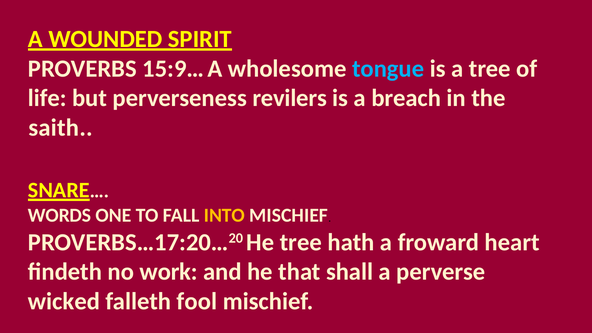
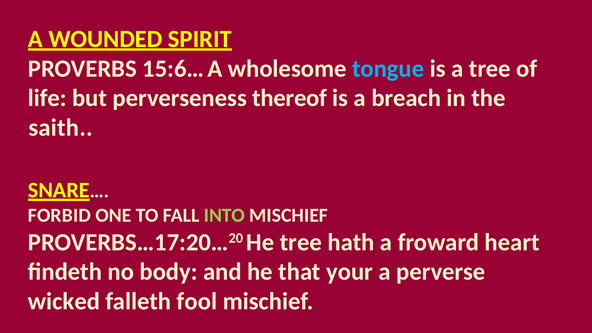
15:9…: 15:9… -> 15:6… (173, 69)
revilers: revilers -> thereof (290, 98)
WORDS: WORDS -> FORBID (59, 215)
INTO colour: yellow -> light green (224, 215)
work: work -> body (169, 272)
shall: shall -> your (350, 272)
